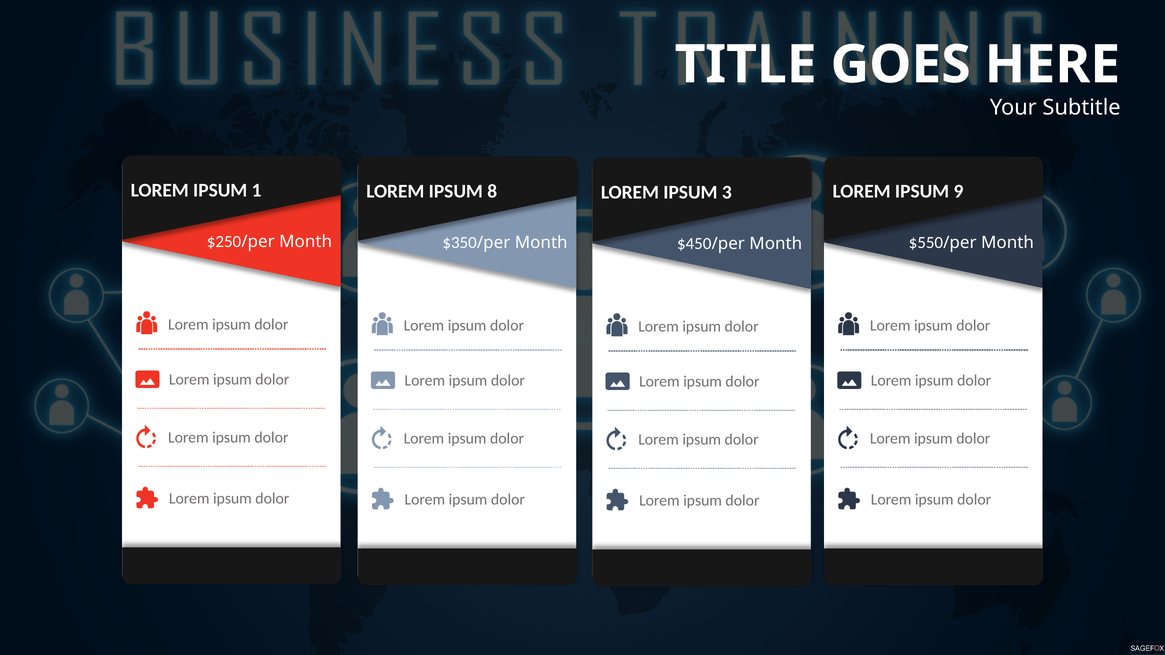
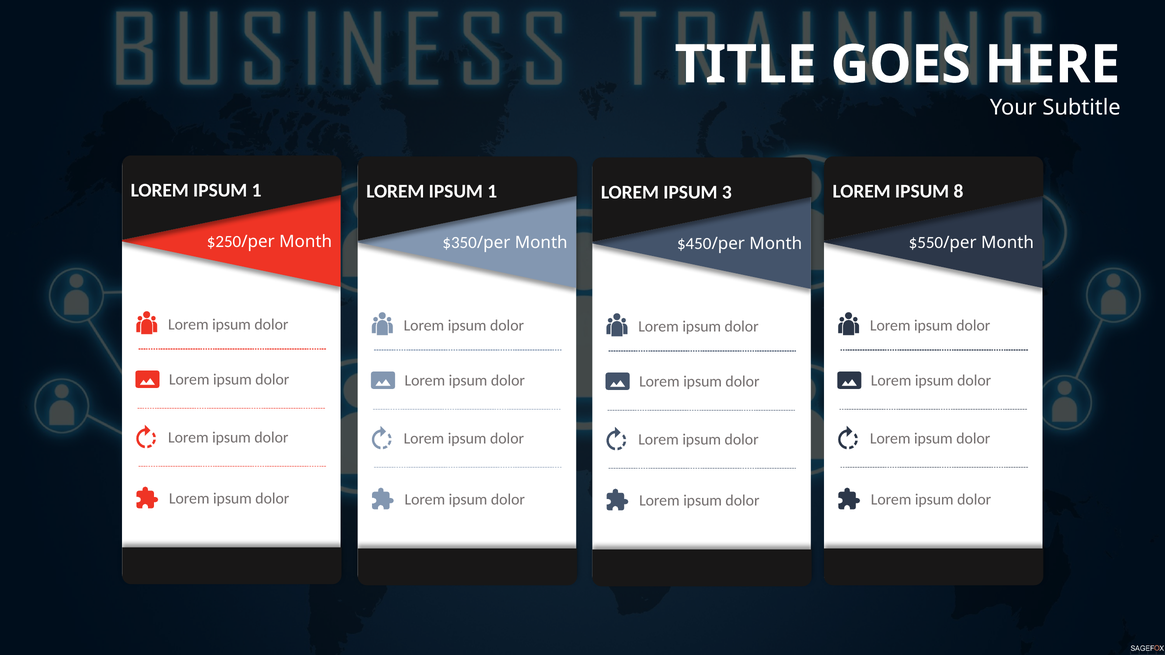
8: 8 -> 1 (492, 192)
9: 9 -> 8 (958, 192)
